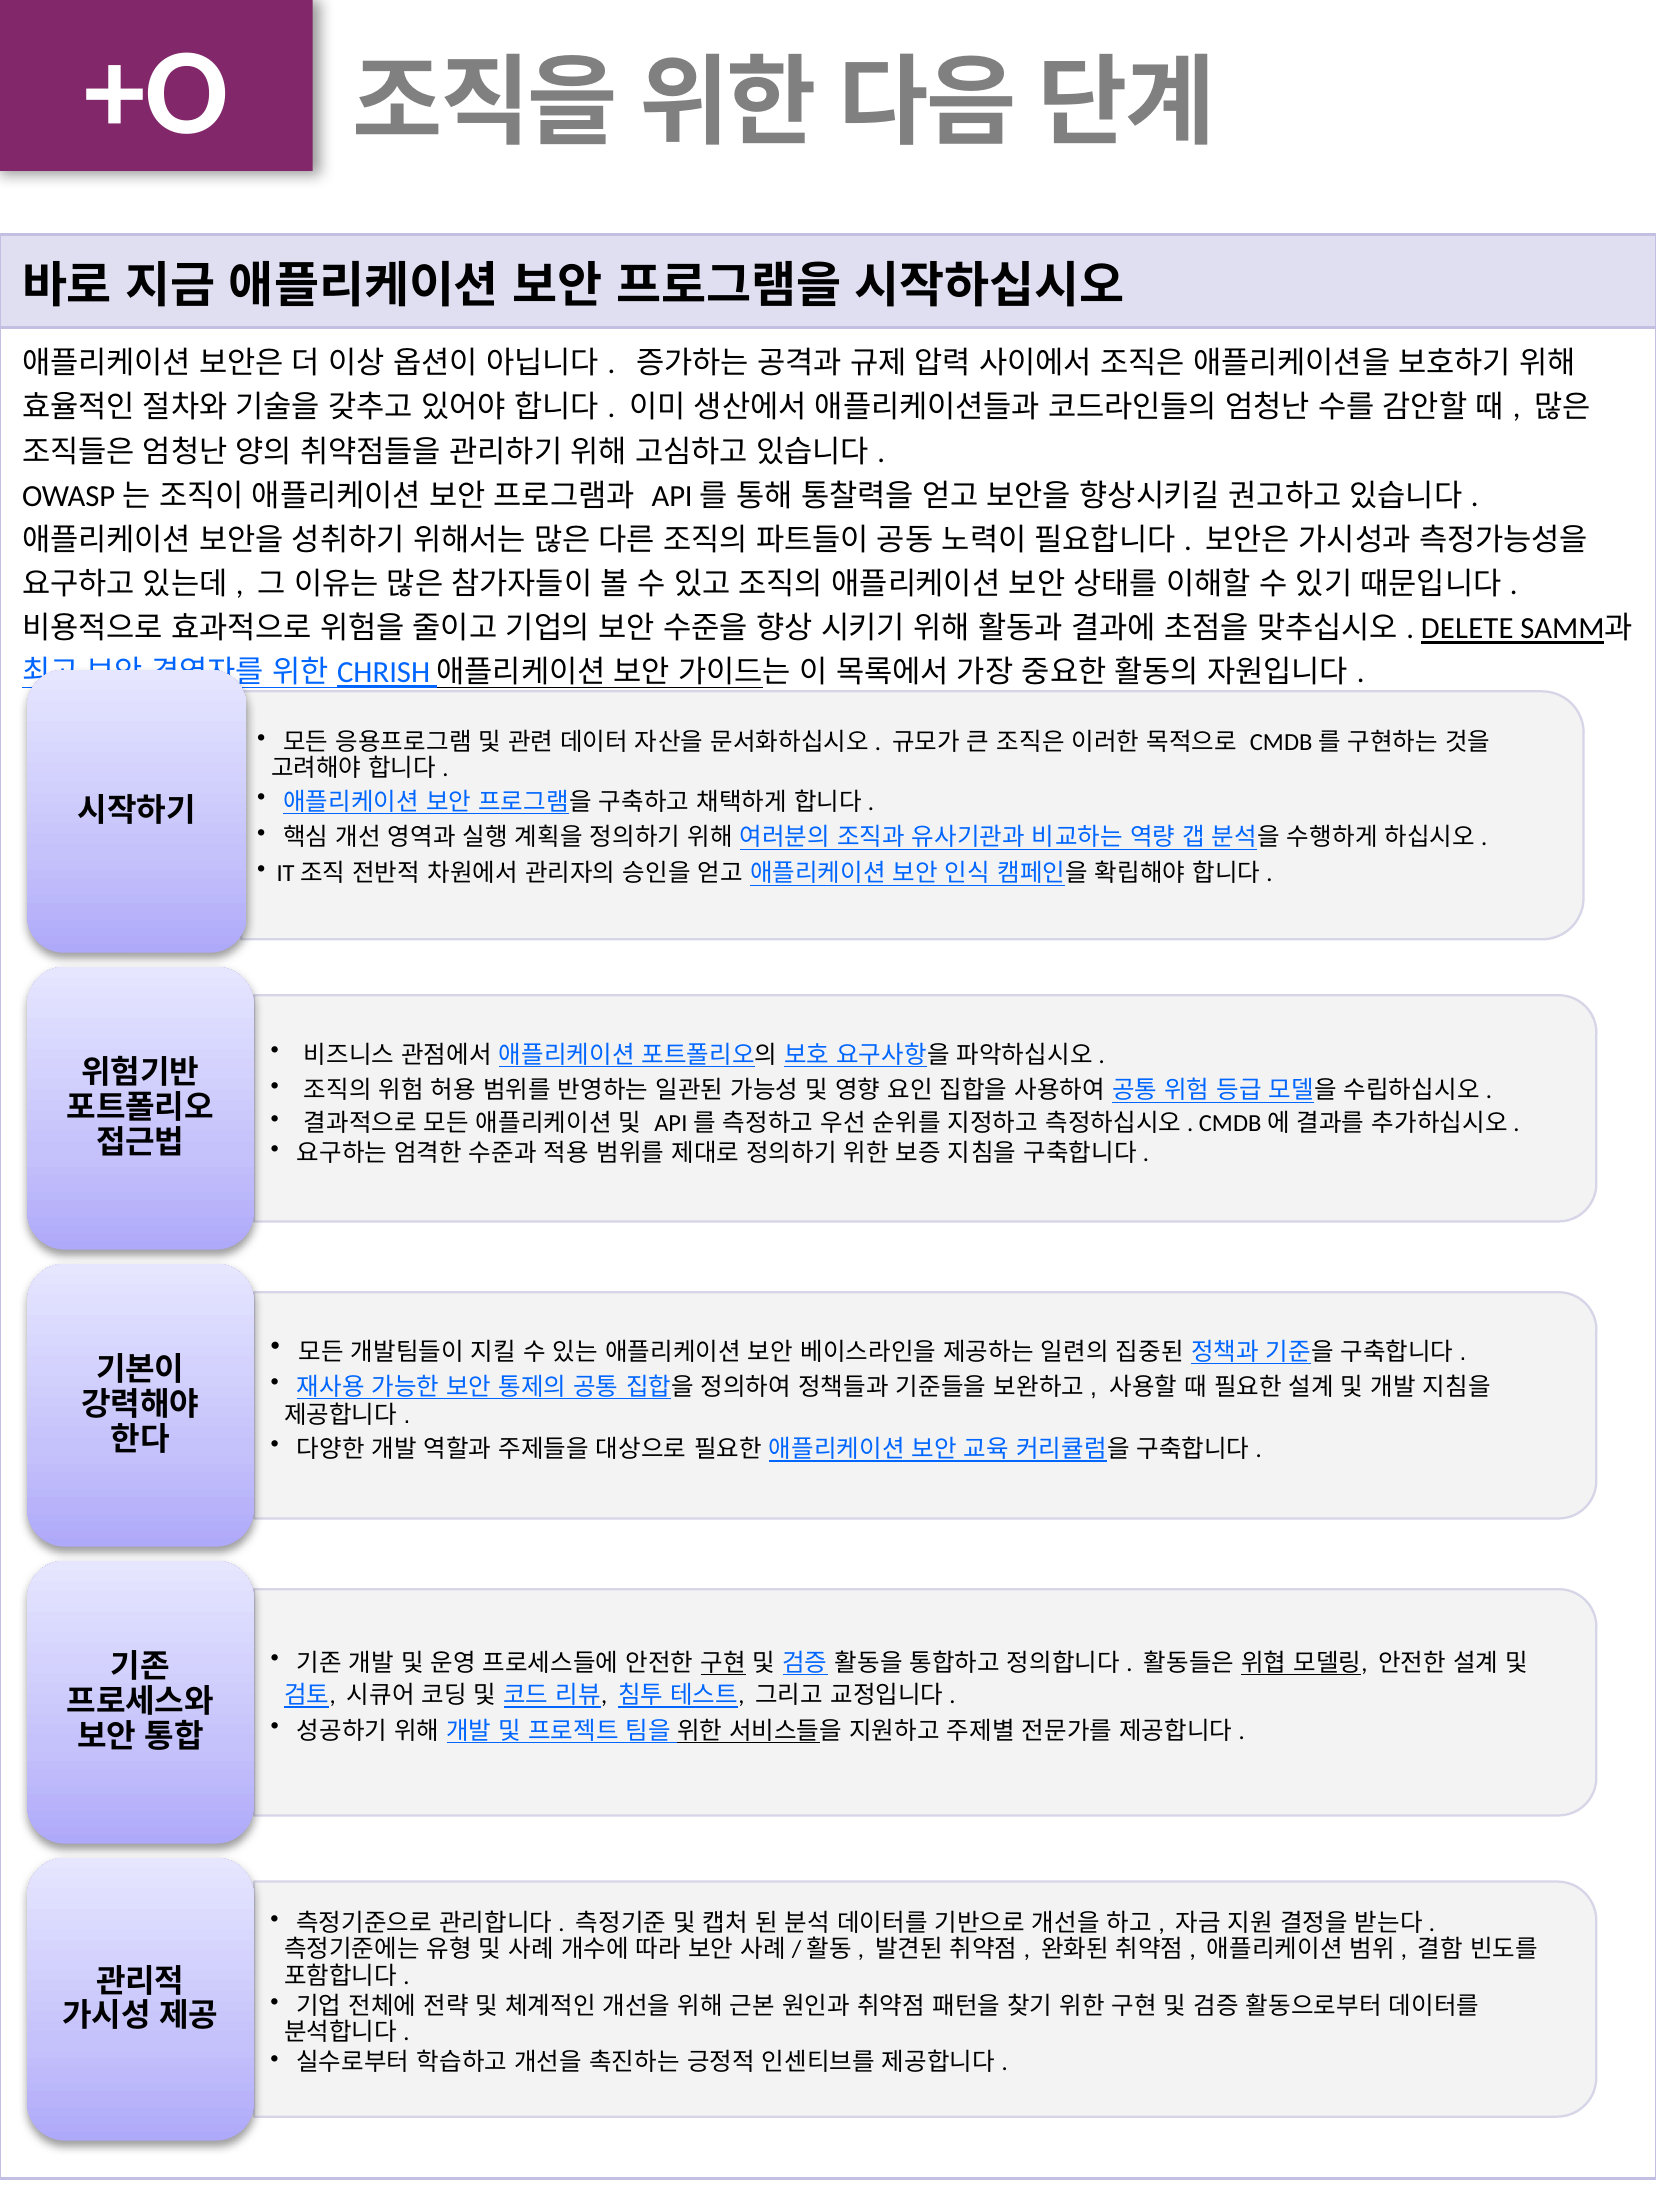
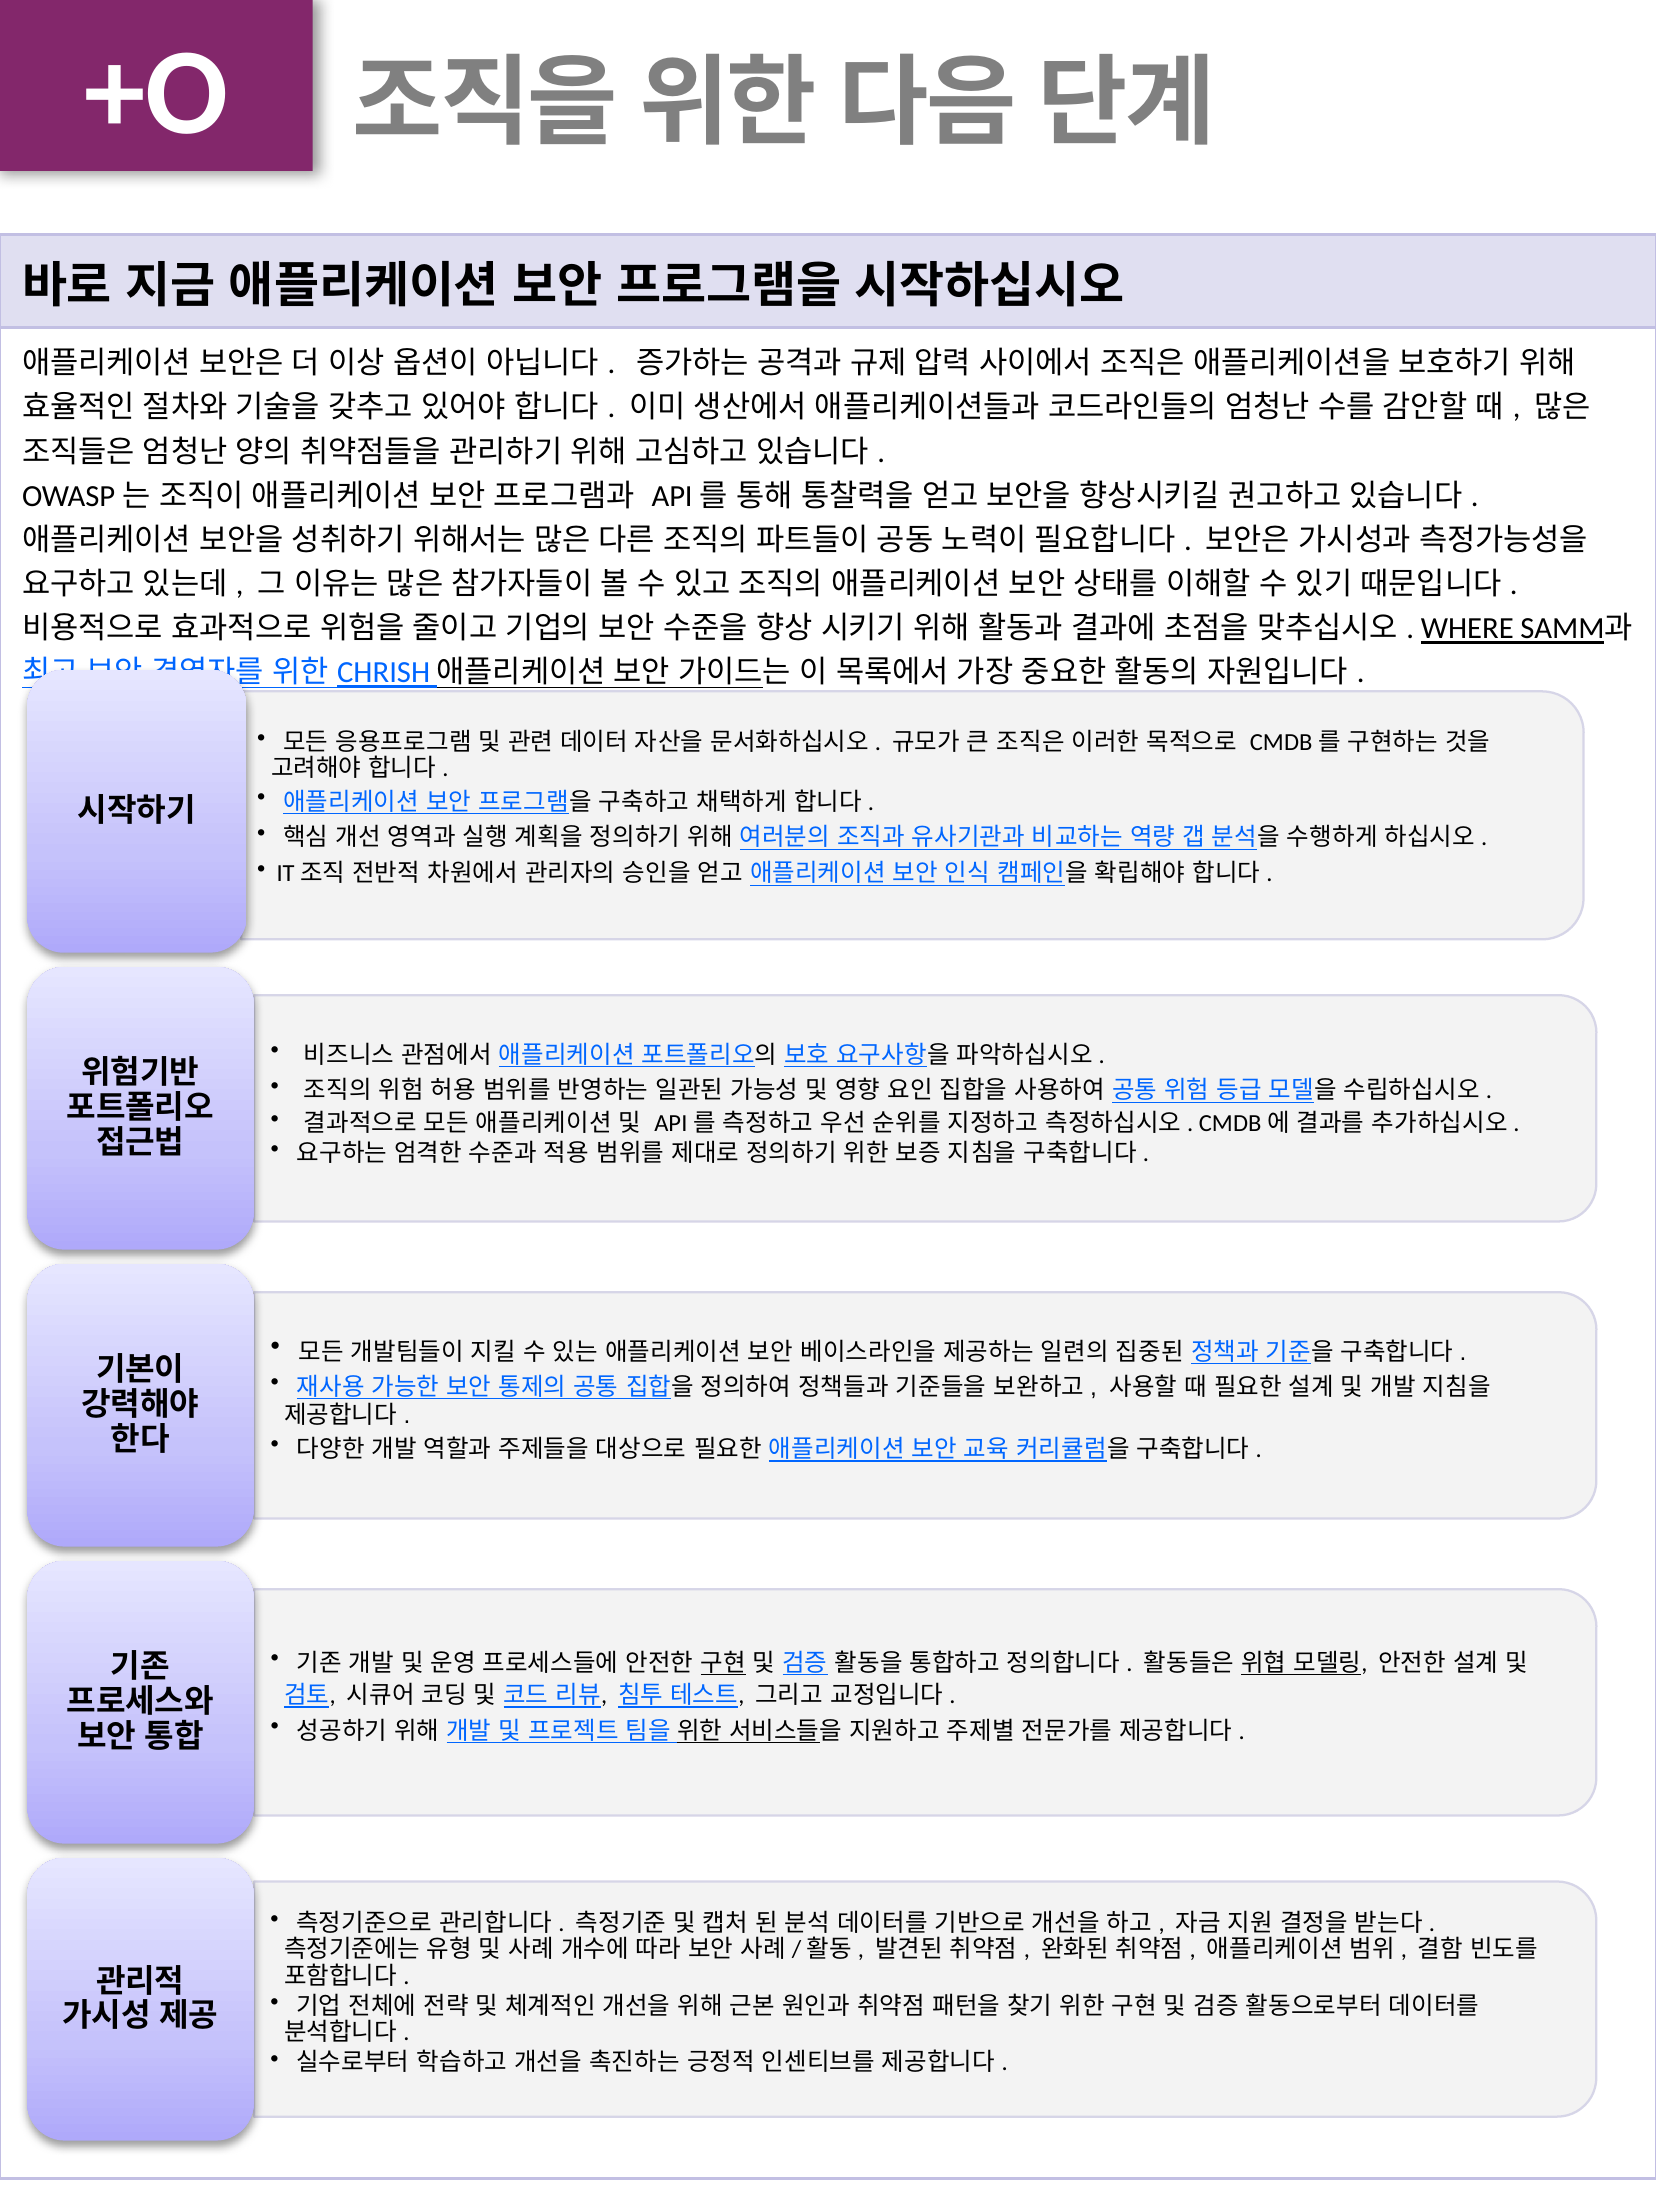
DELETE: DELETE -> WHERE (1467, 629)
